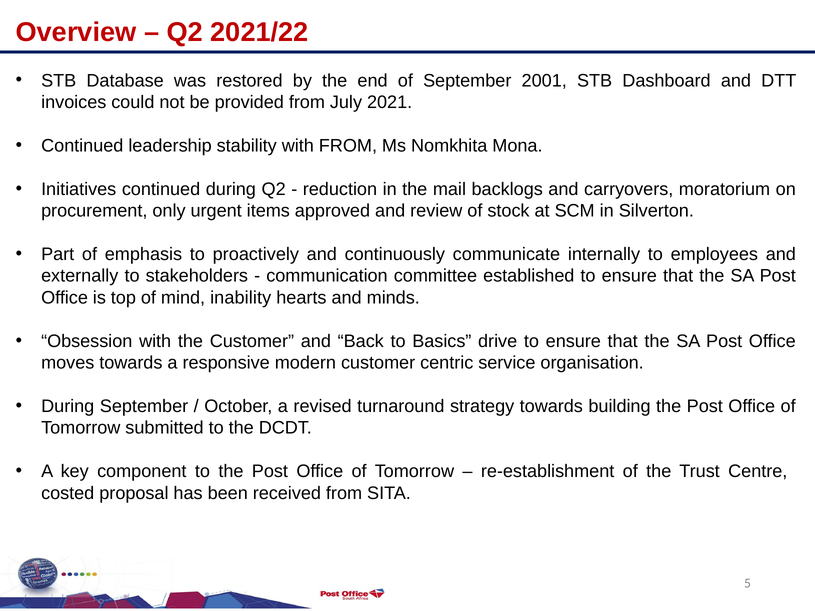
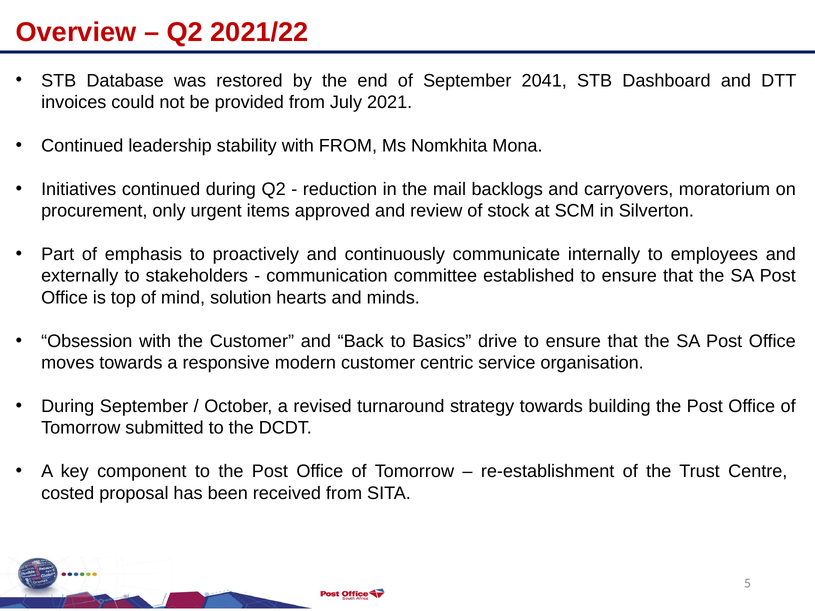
2001: 2001 -> 2041 (544, 81)
inability: inability -> solution (241, 298)
